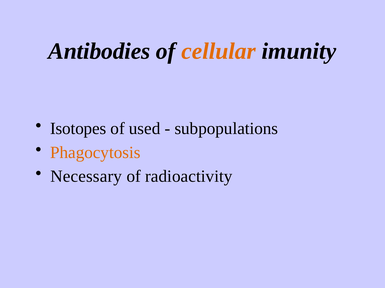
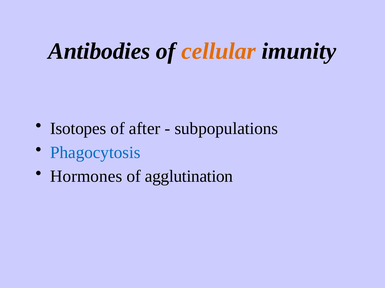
used: used -> after (145, 129)
Phagocytosis colour: orange -> blue (95, 153)
Necessary: Necessary -> Hormones (86, 177)
radioactivity: radioactivity -> agglutination (189, 177)
